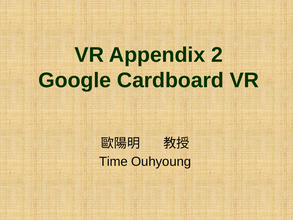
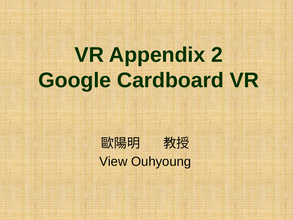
Time: Time -> View (113, 161)
